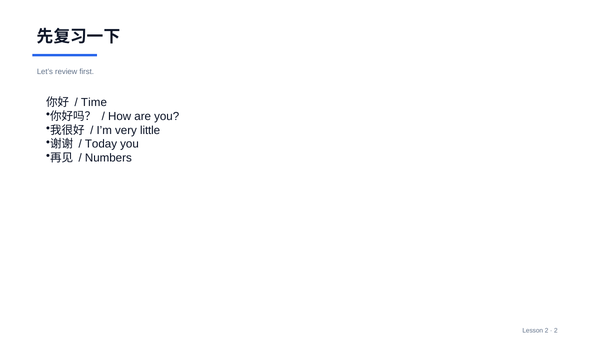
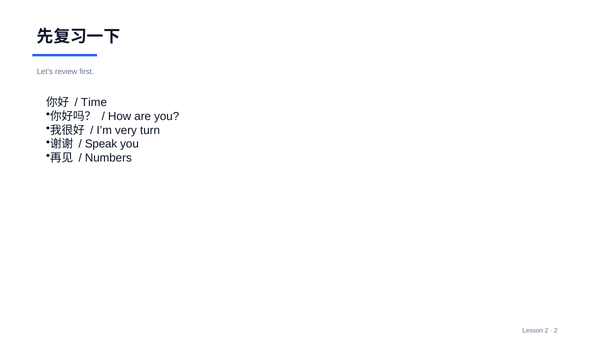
little: little -> turn (150, 130)
Today: Today -> Speak (101, 144)
